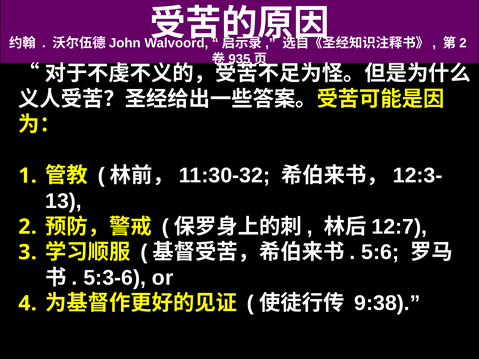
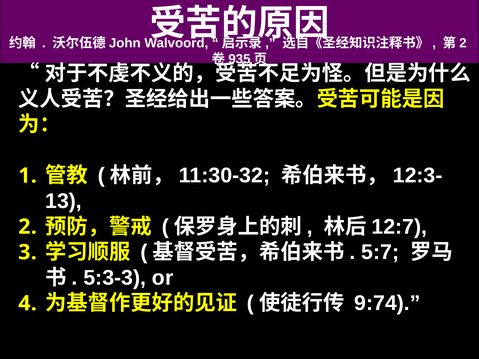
5:6: 5:6 -> 5:7 (380, 252)
5:3-6: 5:3-6 -> 5:3-3 (115, 278)
9:38: 9:38 -> 9:74 (387, 304)
